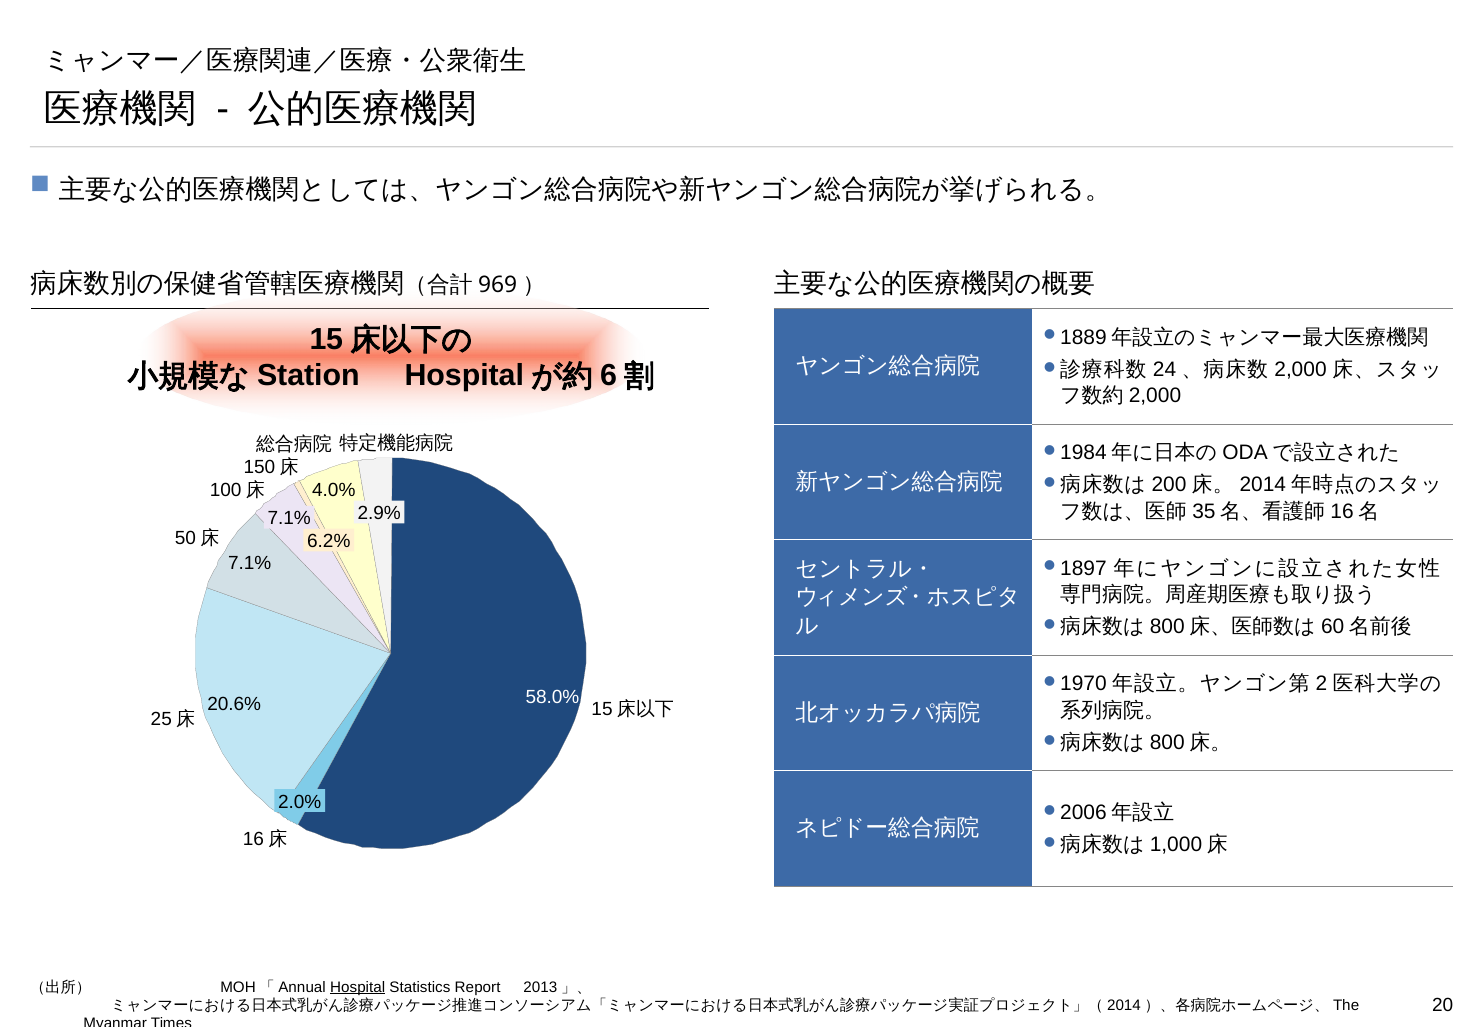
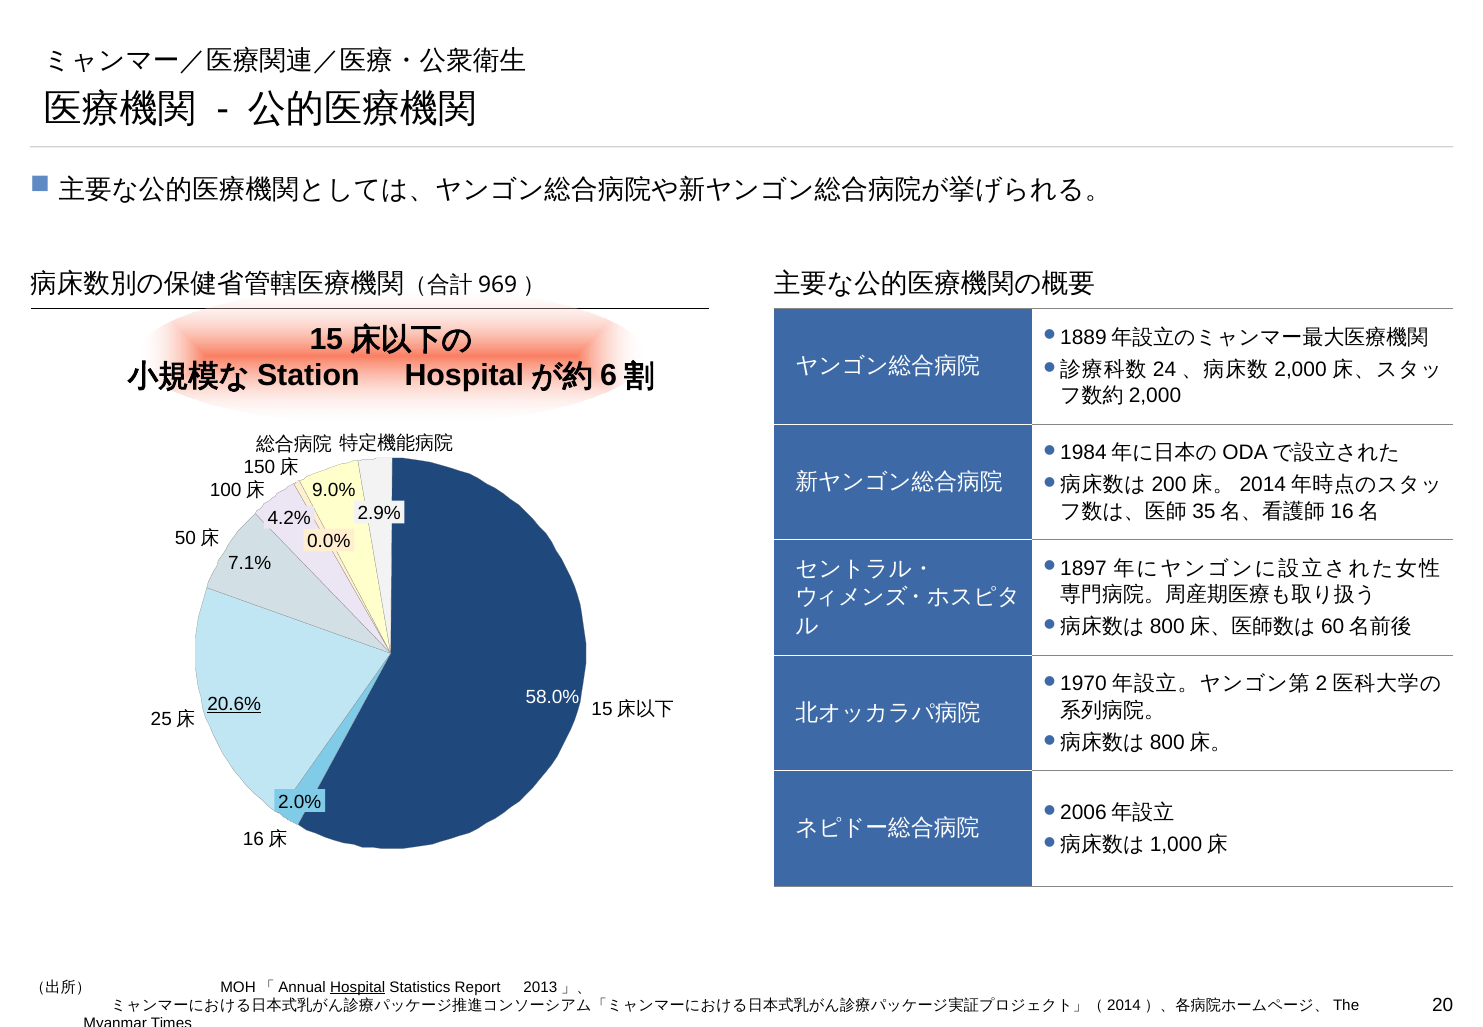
4.0%: 4.0% -> 9.0% (334, 490)
7.1%: 7.1% -> 4.2% (289, 518)
6.2%: 6.2% -> 0.0% (329, 541)
20.6% underline: none -> present (234, 704)
